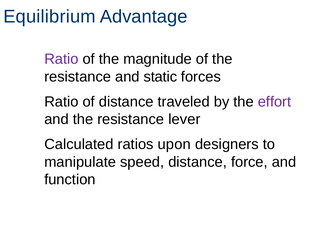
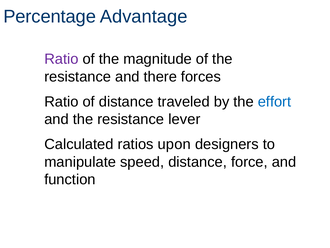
Equilibrium: Equilibrium -> Percentage (50, 17)
static: static -> there (160, 77)
effort colour: purple -> blue (274, 102)
